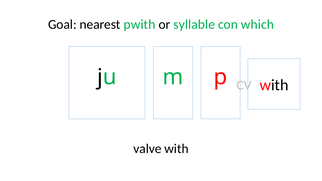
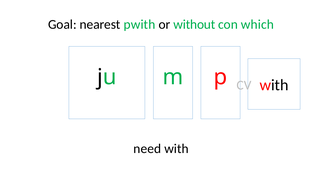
syllable: syllable -> without (194, 25)
valve: valve -> need (147, 149)
